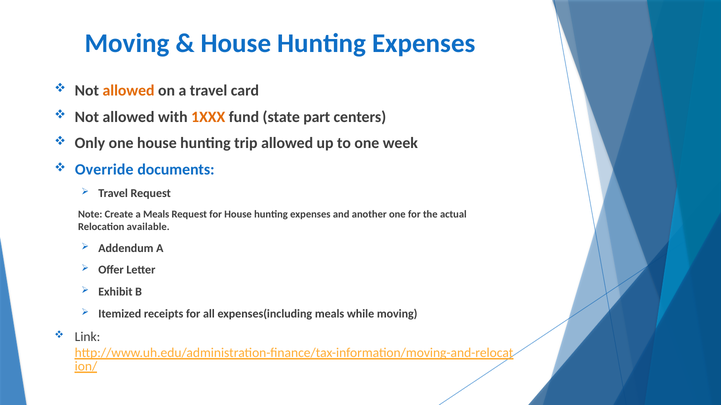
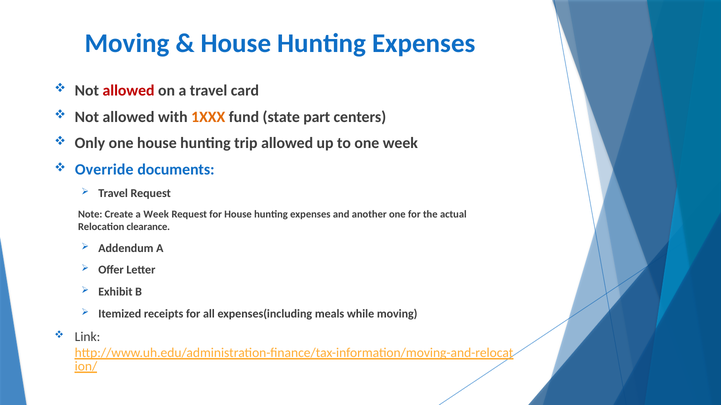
allowed colour: orange -> red (129, 91)
a Meals: Meals -> Week (156, 215)
available: available -> clearance (148, 227)
